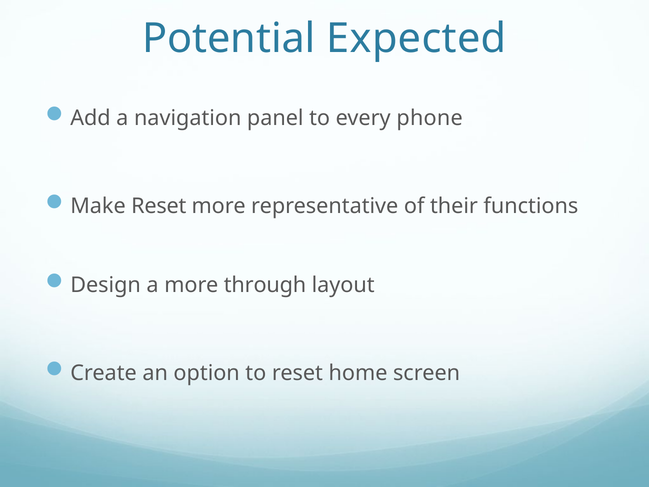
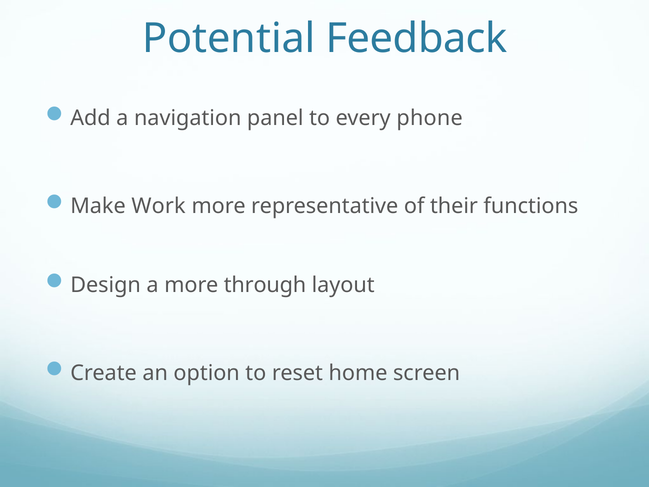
Expected: Expected -> Feedback (417, 39)
Make Reset: Reset -> Work (159, 206)
